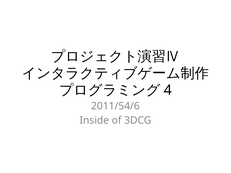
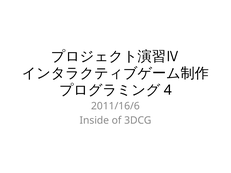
2011/54/6: 2011/54/6 -> 2011/16/6 (115, 106)
